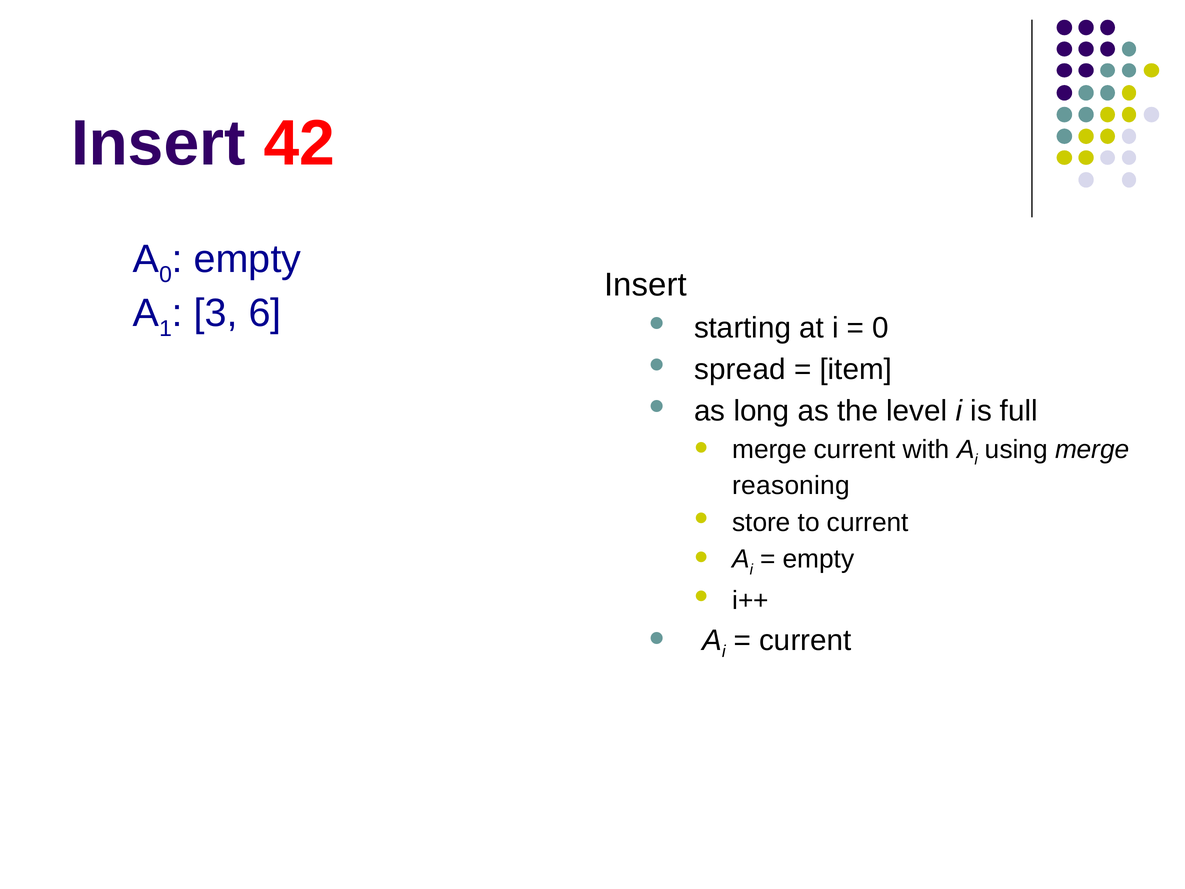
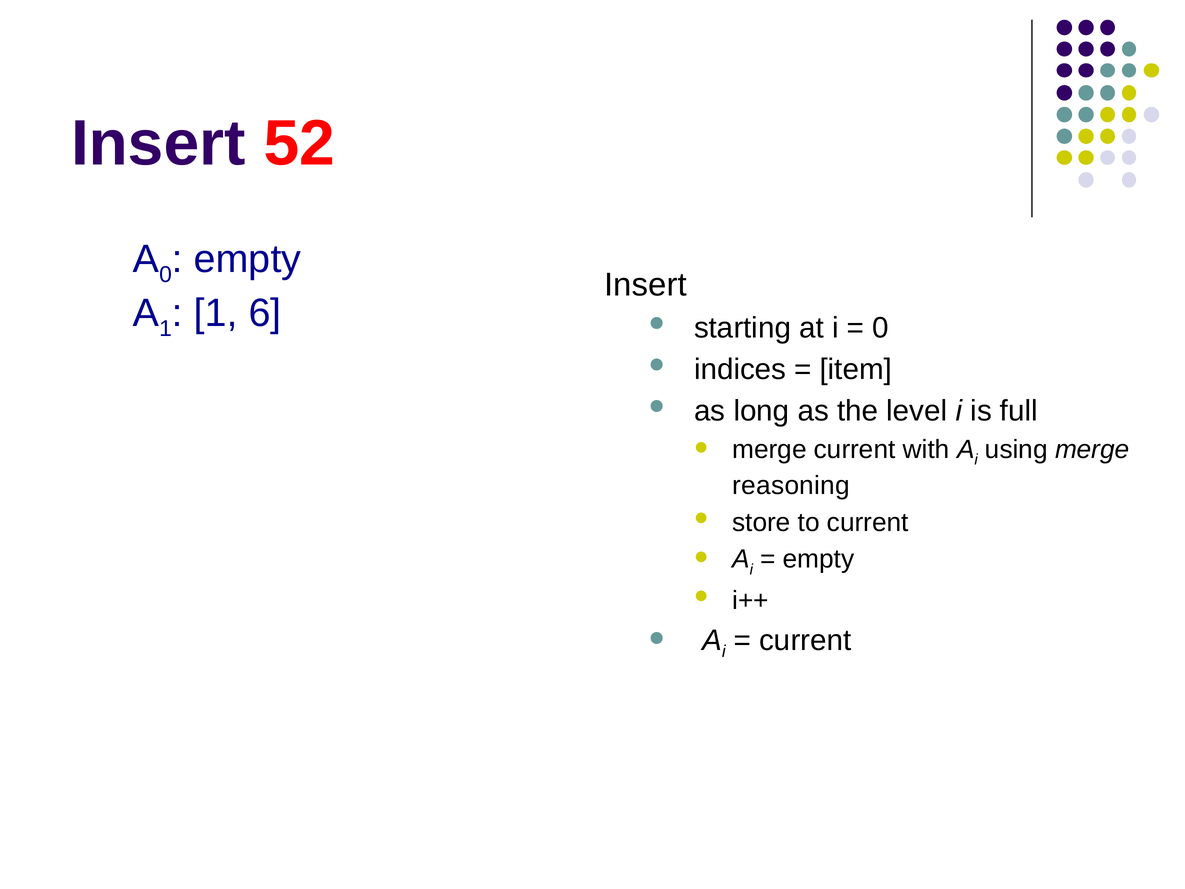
42: 42 -> 52 (299, 144)
3: 3 -> 1 (216, 313)
spread: spread -> indices (740, 369)
